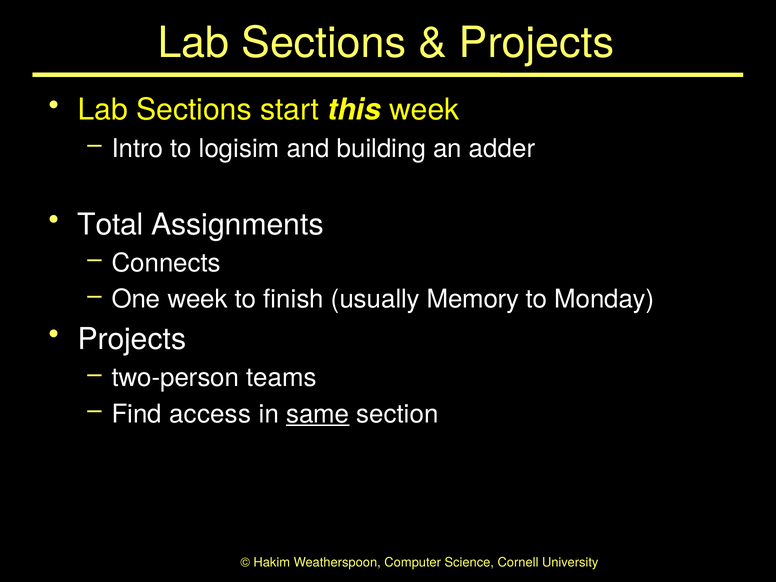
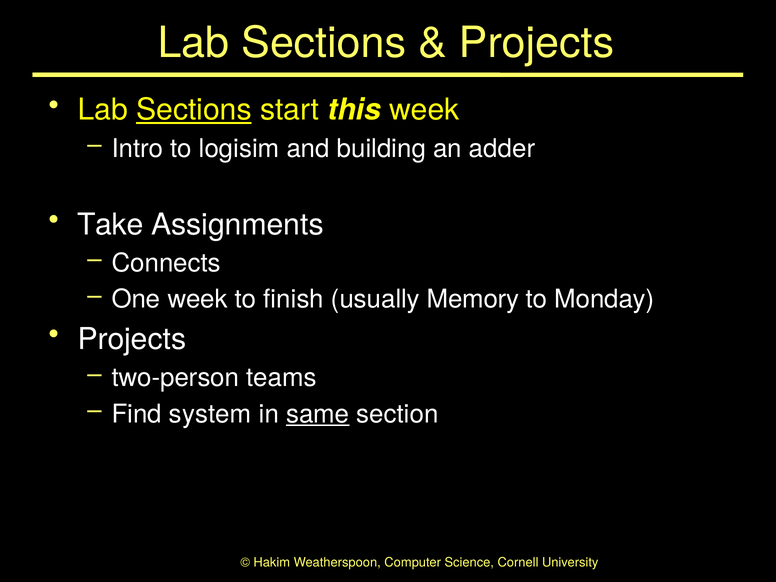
Sections underline: none -> present (194, 110)
Total: Total -> Take (110, 225)
access: access -> system (210, 414)
